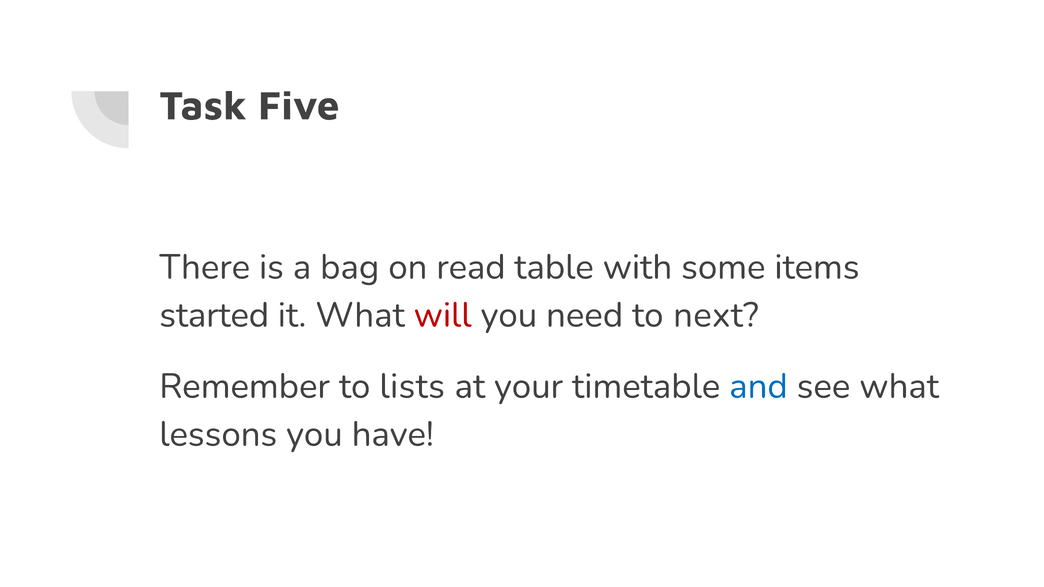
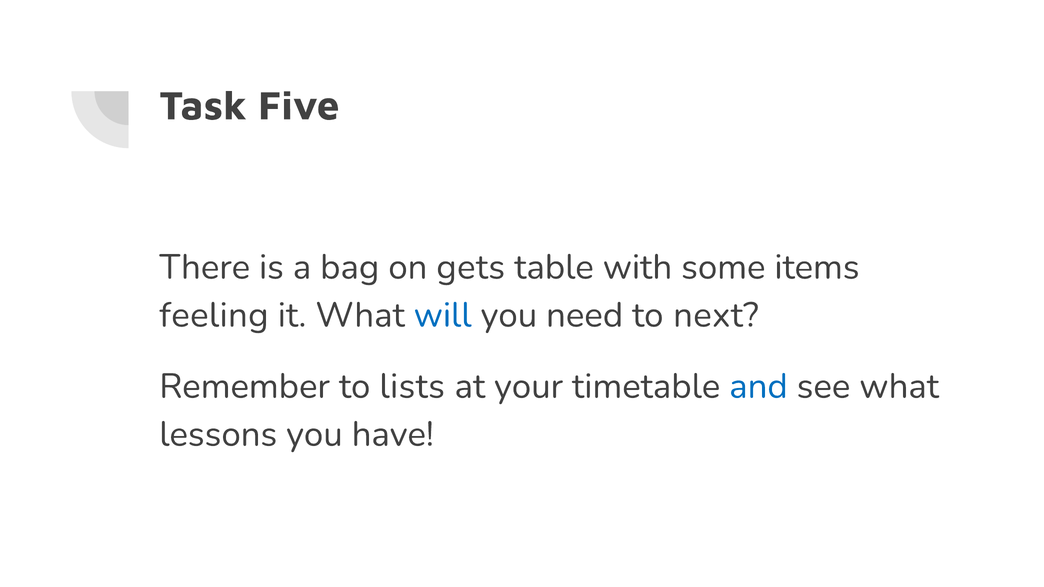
read: read -> gets (471, 267)
started: started -> feeling (214, 315)
will colour: red -> blue (443, 315)
